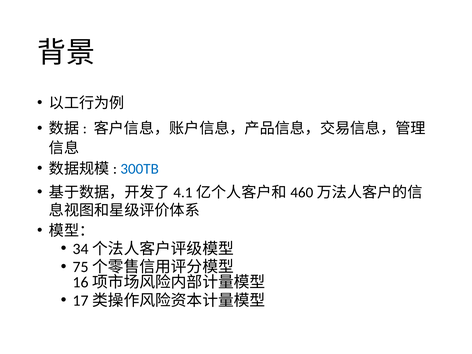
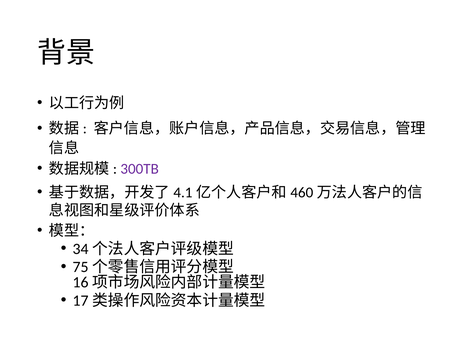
300TB colour: blue -> purple (140, 169)
